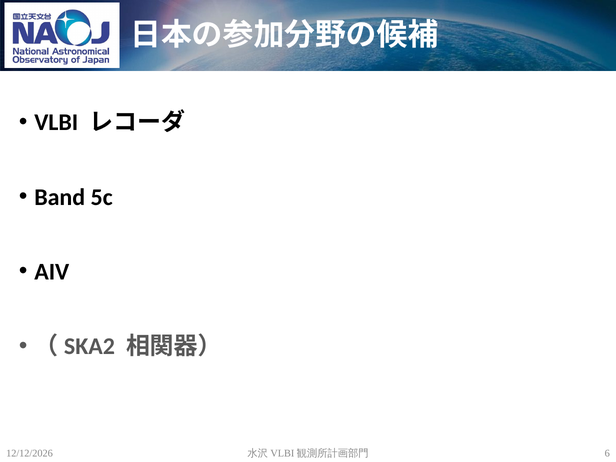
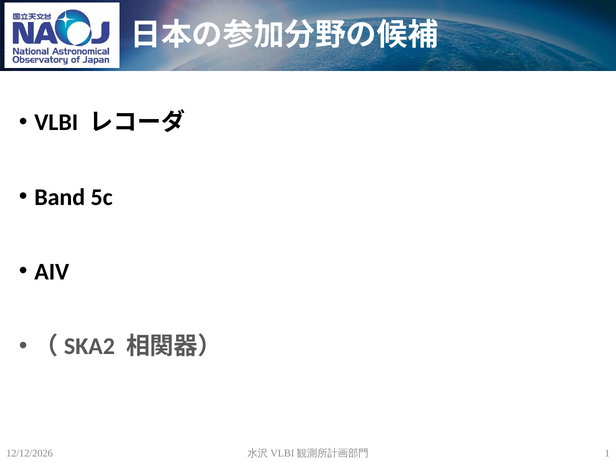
6: 6 -> 1 (607, 453)
